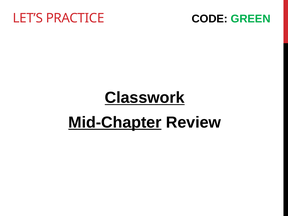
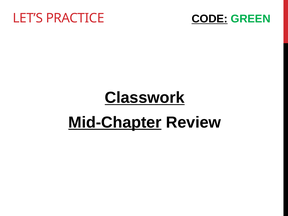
CODE underline: none -> present (210, 19)
